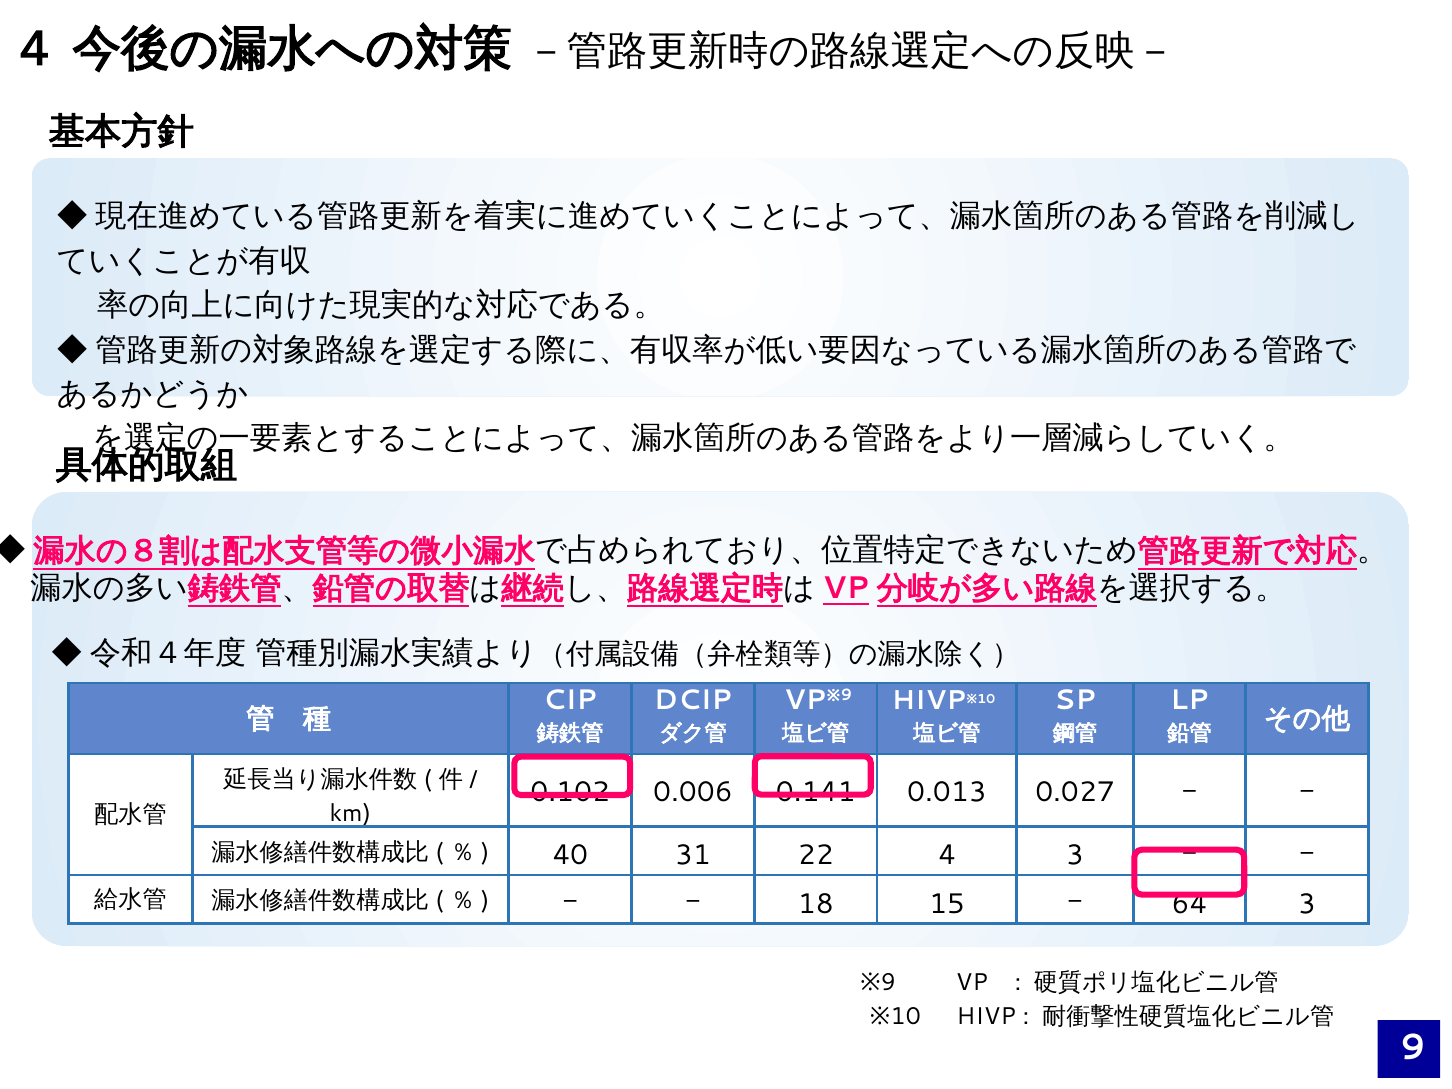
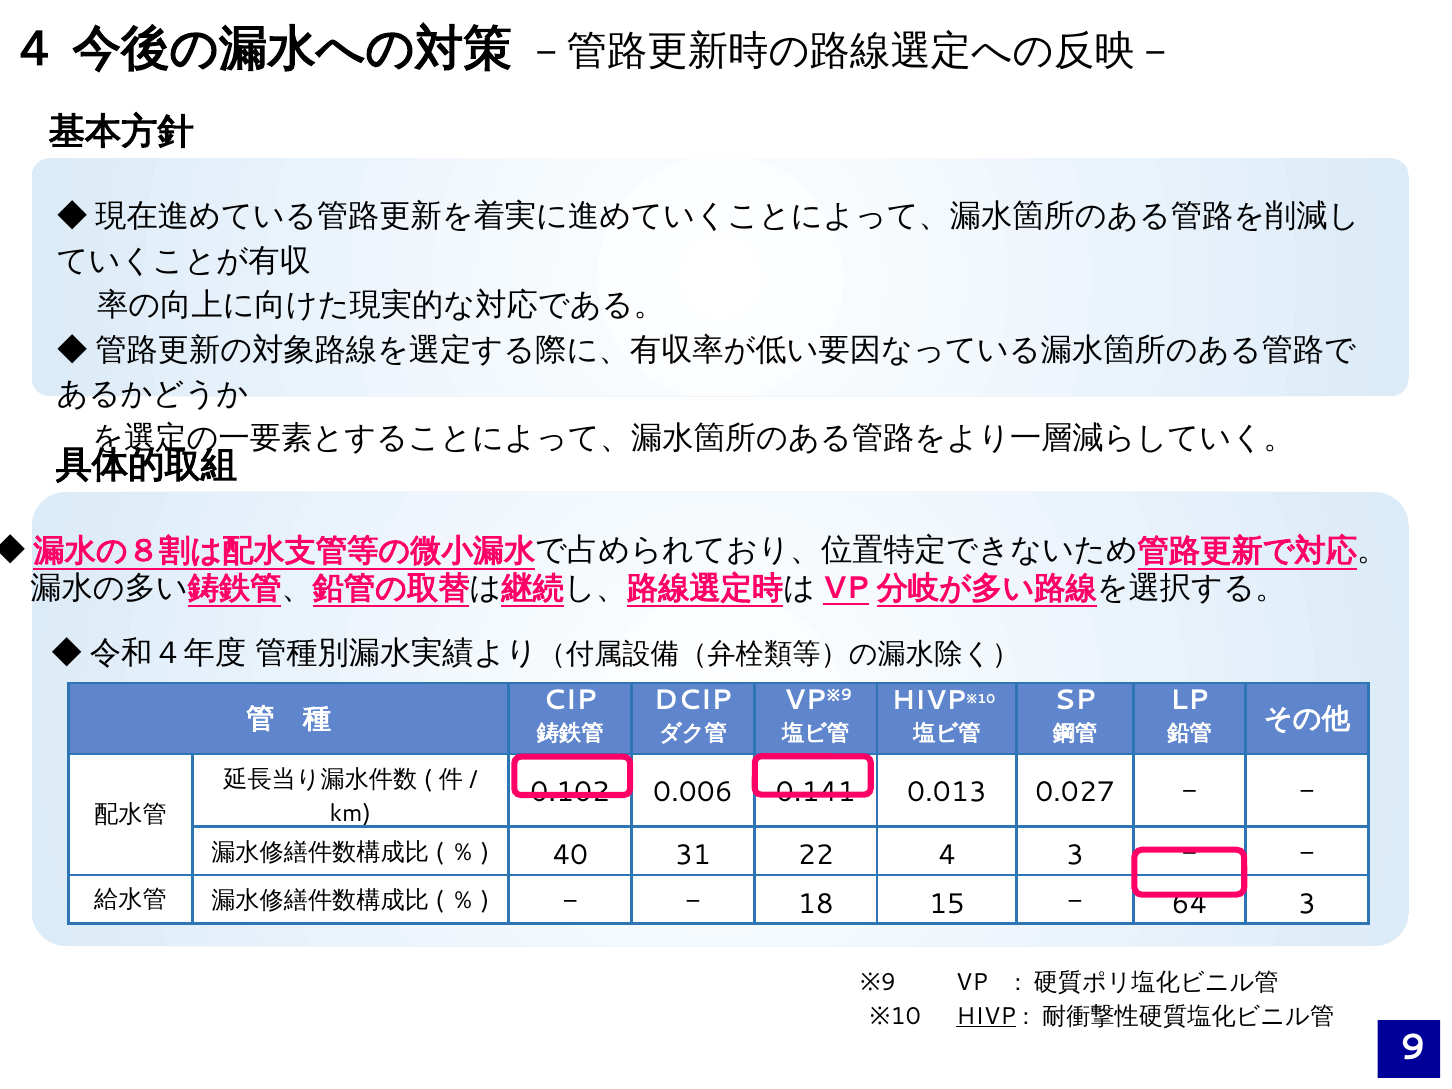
HIVP underline: none -> present (986, 1016)
